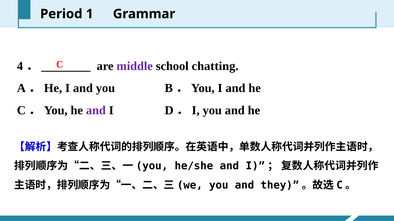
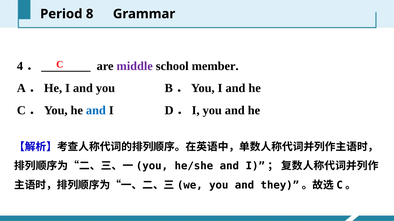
1: 1 -> 8 (90, 14)
chatting: chatting -> member (215, 66)
and colour: purple -> blue (96, 111)
